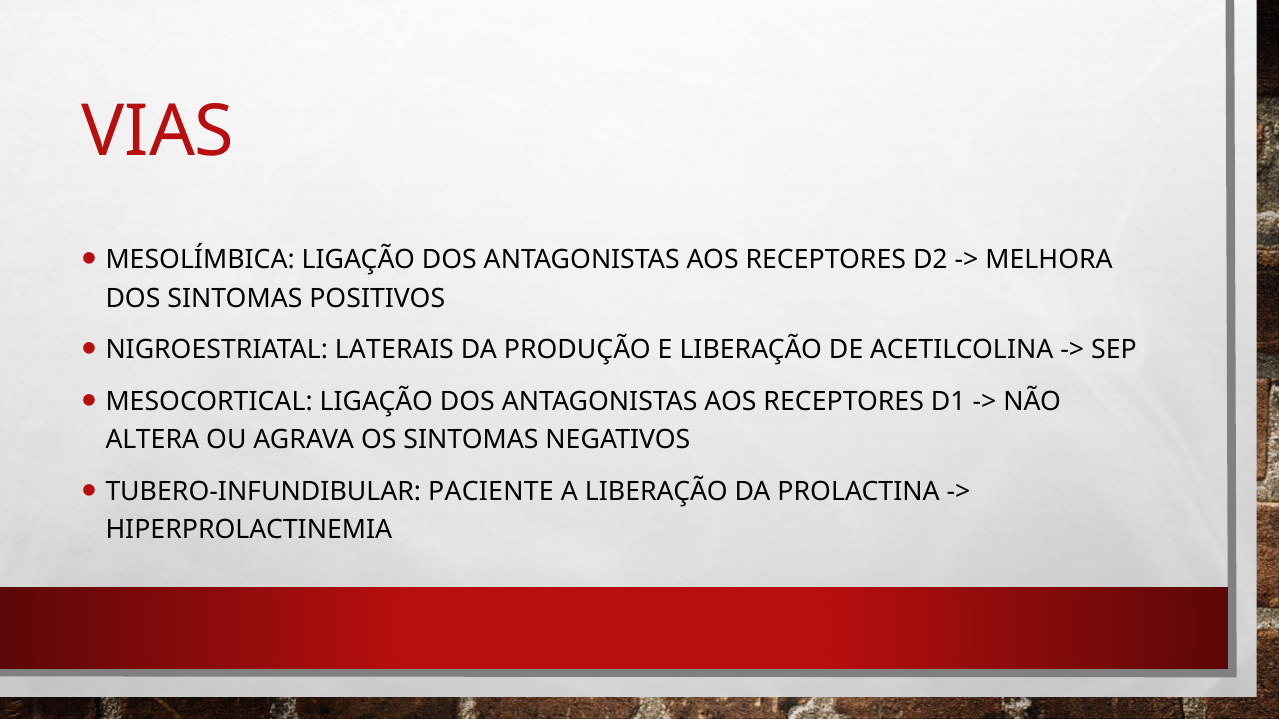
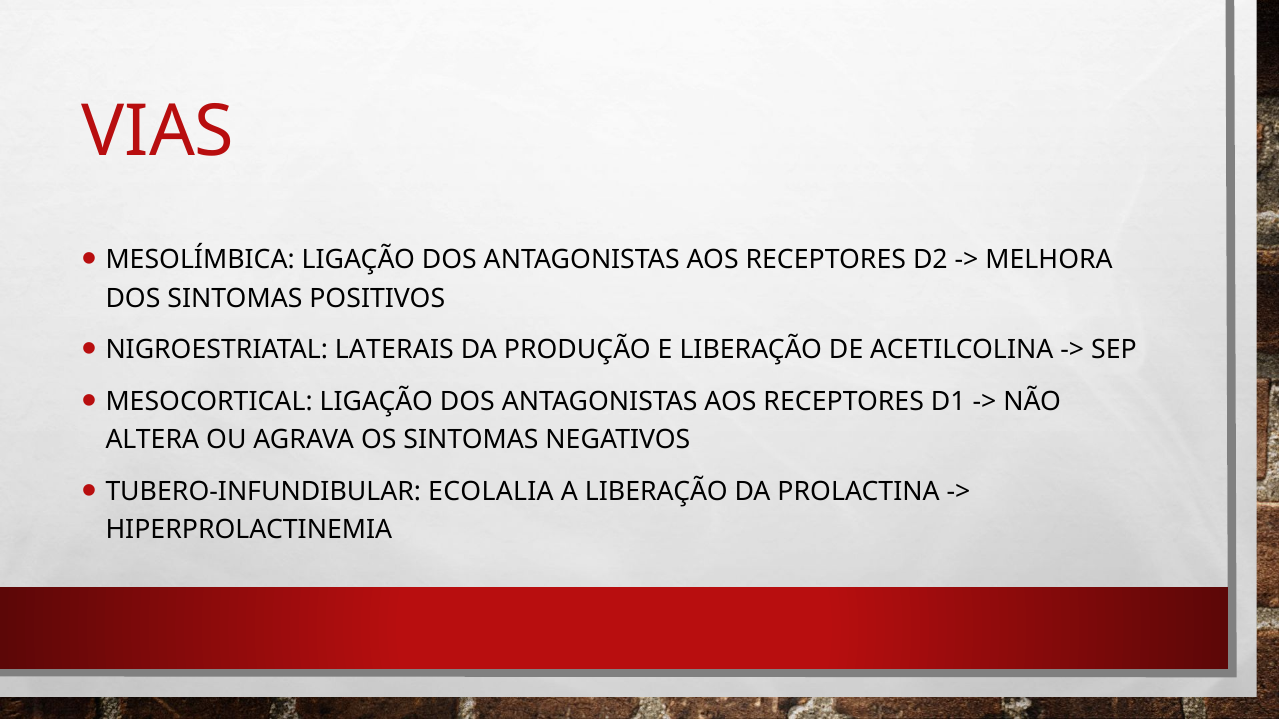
PACIENTE: PACIENTE -> ECOLALIA (491, 492)
